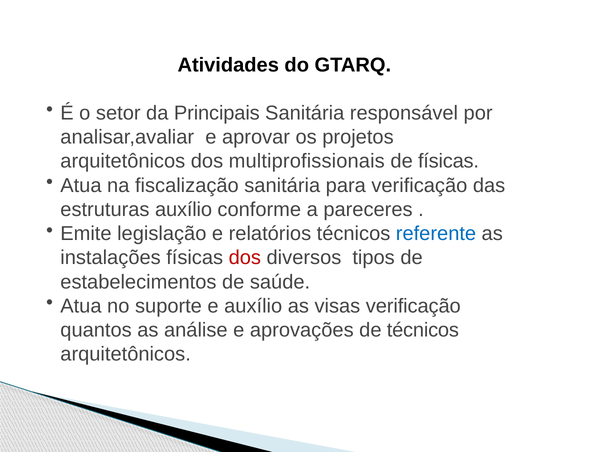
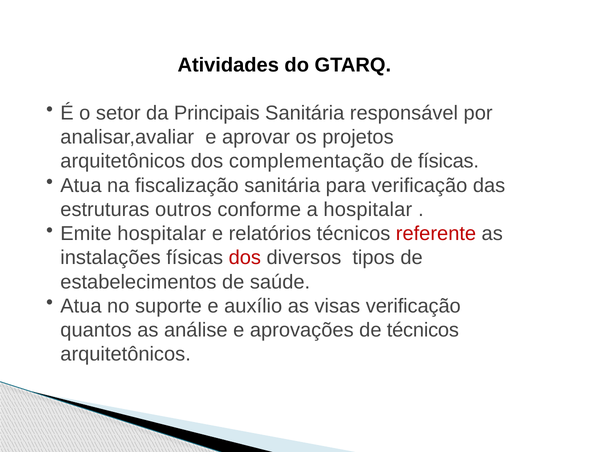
multiprofissionais: multiprofissionais -> complementação (307, 161)
estruturas auxílio: auxílio -> outros (183, 209)
a pareceres: pareceres -> hospitalar (368, 209)
Emite legislação: legislação -> hospitalar (162, 233)
referente colour: blue -> red (436, 233)
